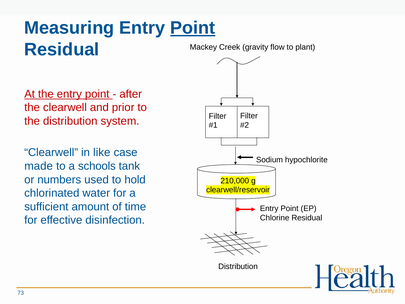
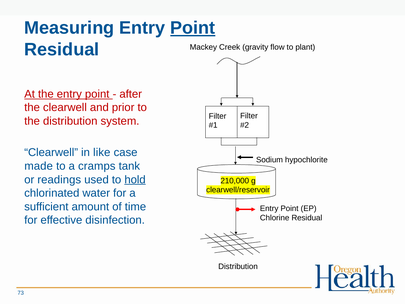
schools: schools -> cramps (97, 166)
numbers: numbers -> readings (59, 179)
hold underline: none -> present (135, 179)
